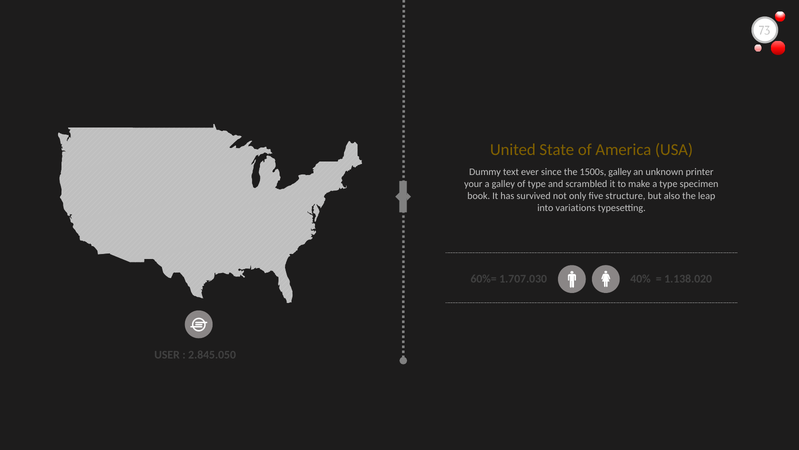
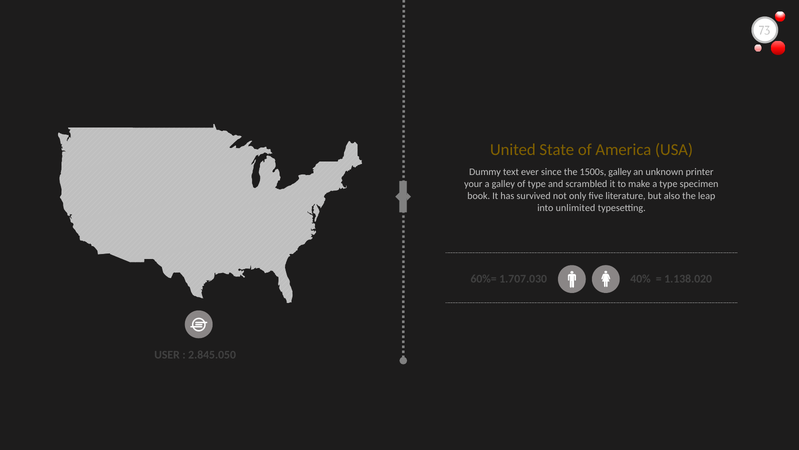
structure: structure -> literature (626, 196)
variations: variations -> unlimited (576, 208)
